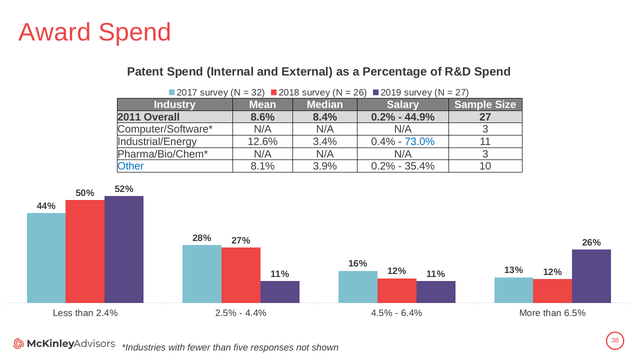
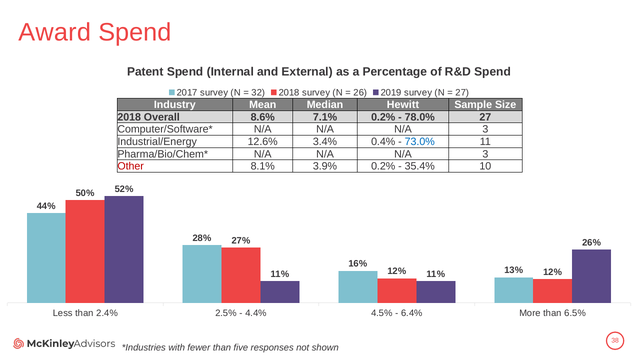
Salary: Salary -> Hewitt (403, 105)
2011: 2011 -> 2018 (129, 117)
8.4%: 8.4% -> 7.1% (325, 117)
44.9%: 44.9% -> 78.0% (420, 117)
Other colour: blue -> red (131, 166)
